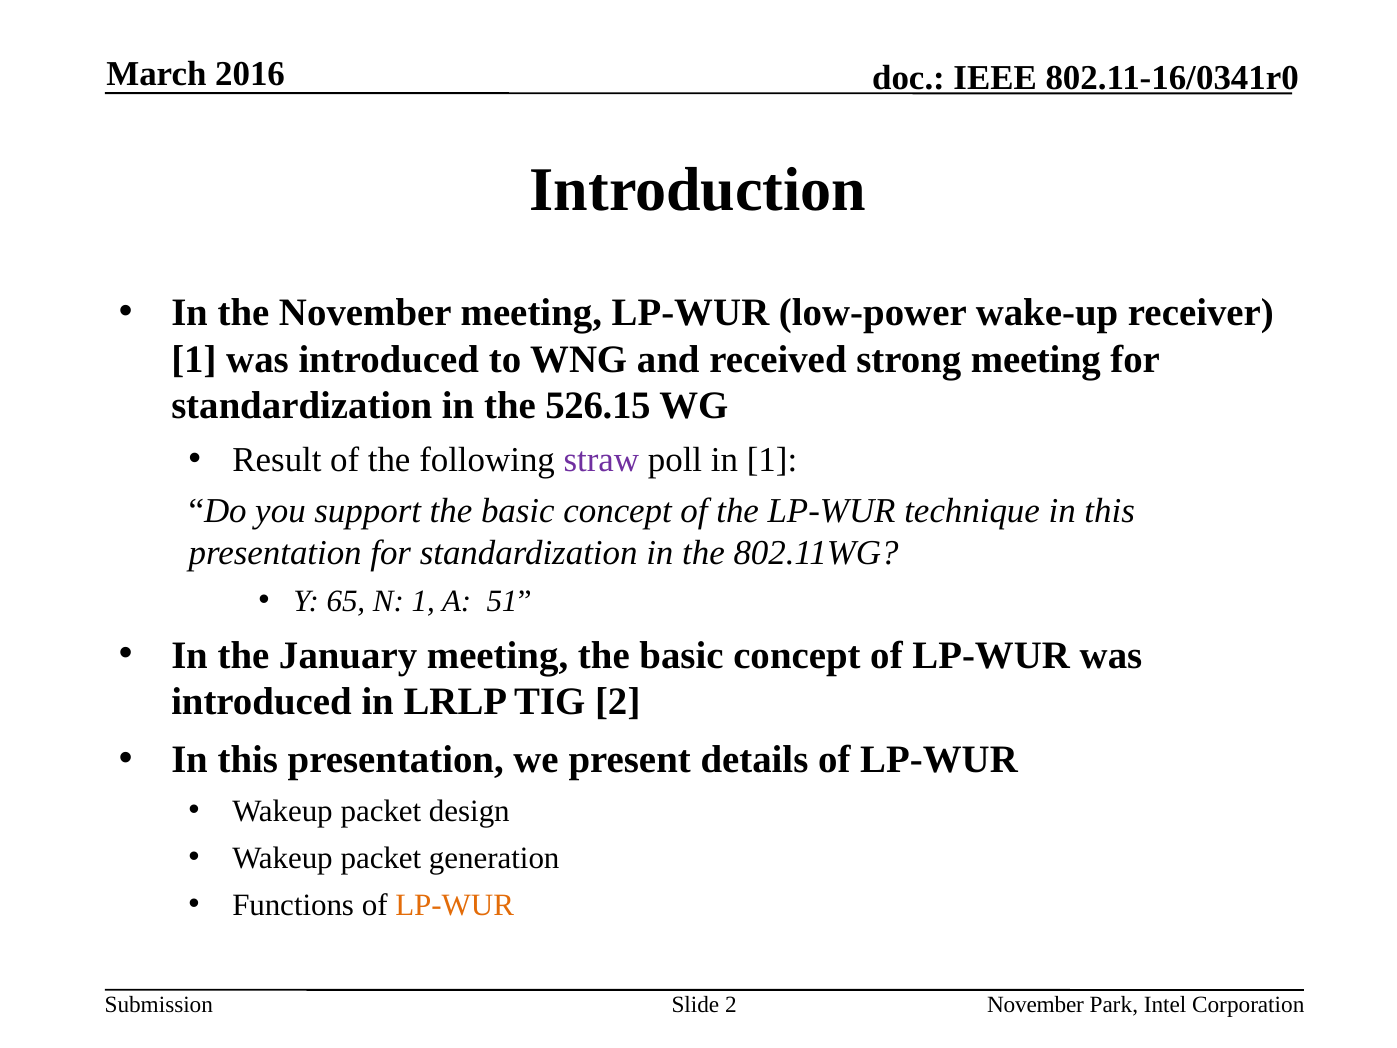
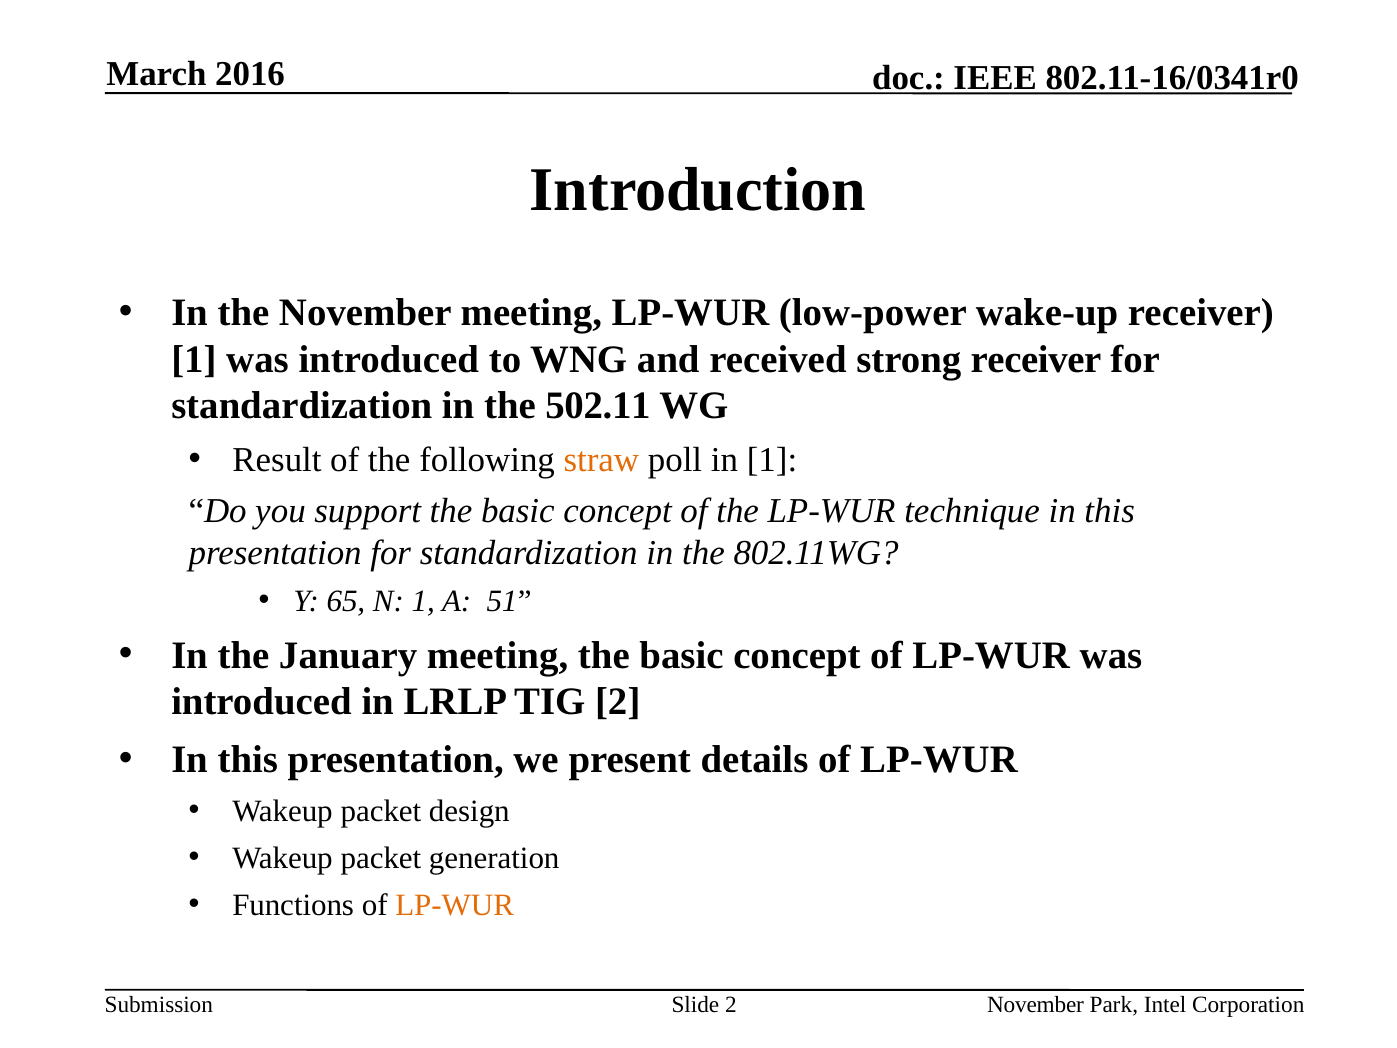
strong meeting: meeting -> receiver (1036, 359)
526.15: 526.15 -> 502.11 (598, 406)
straw colour: purple -> orange (601, 459)
